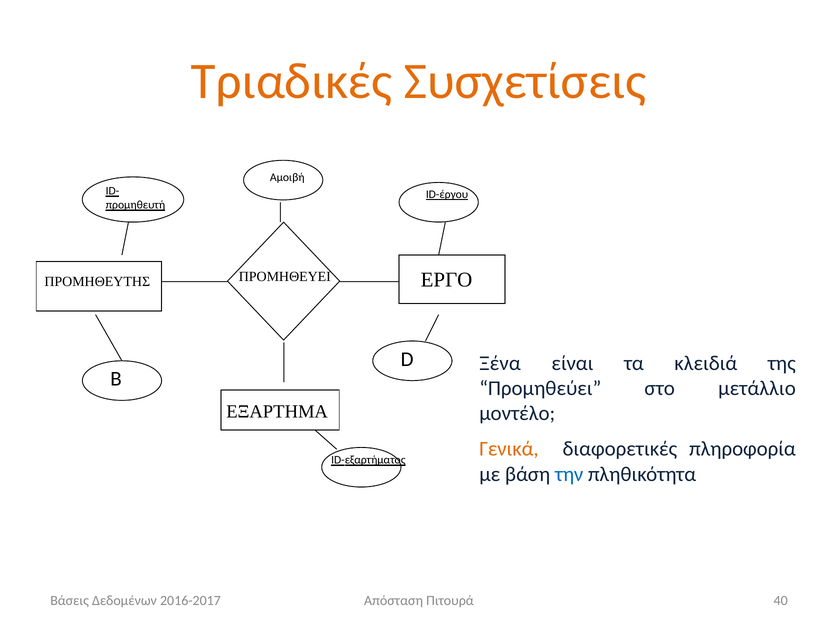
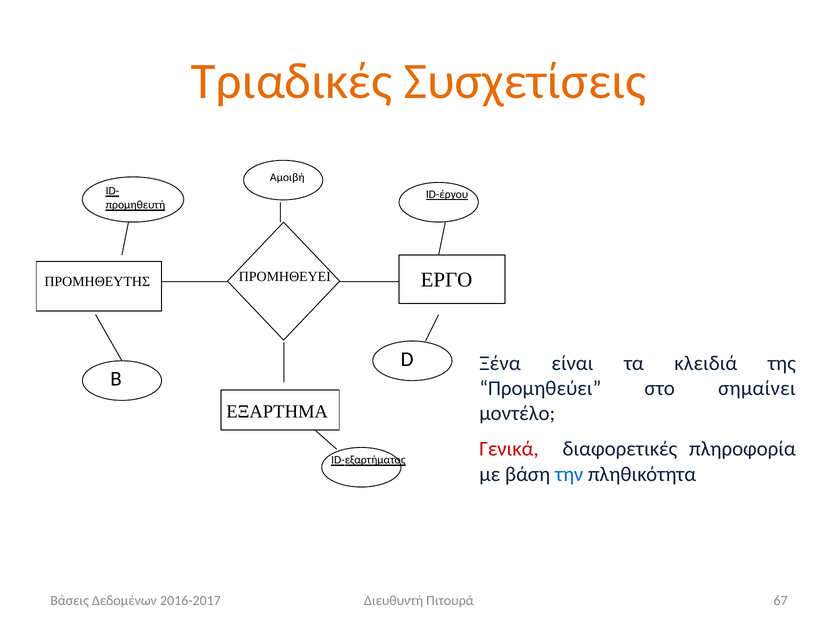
μετάλλιο: μετάλλιο -> σημαίνει (757, 388)
Γενικά colour: orange -> red (509, 449)
Απόσταση: Απόσταση -> Διευθυντή (394, 600)
40: 40 -> 67 (781, 600)
